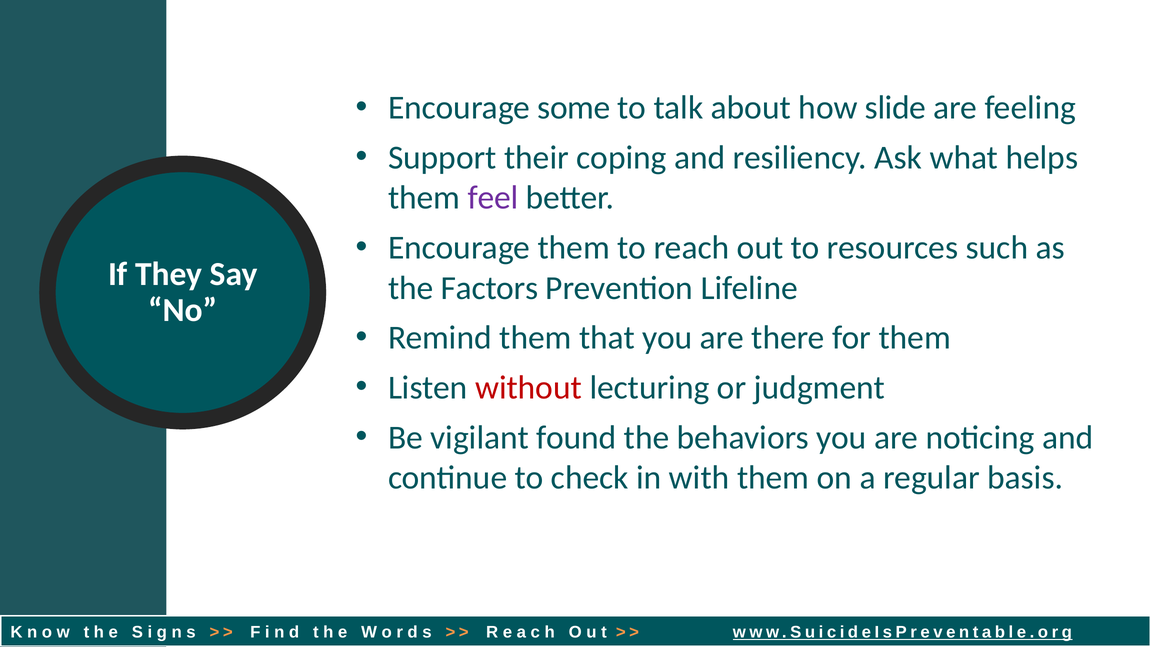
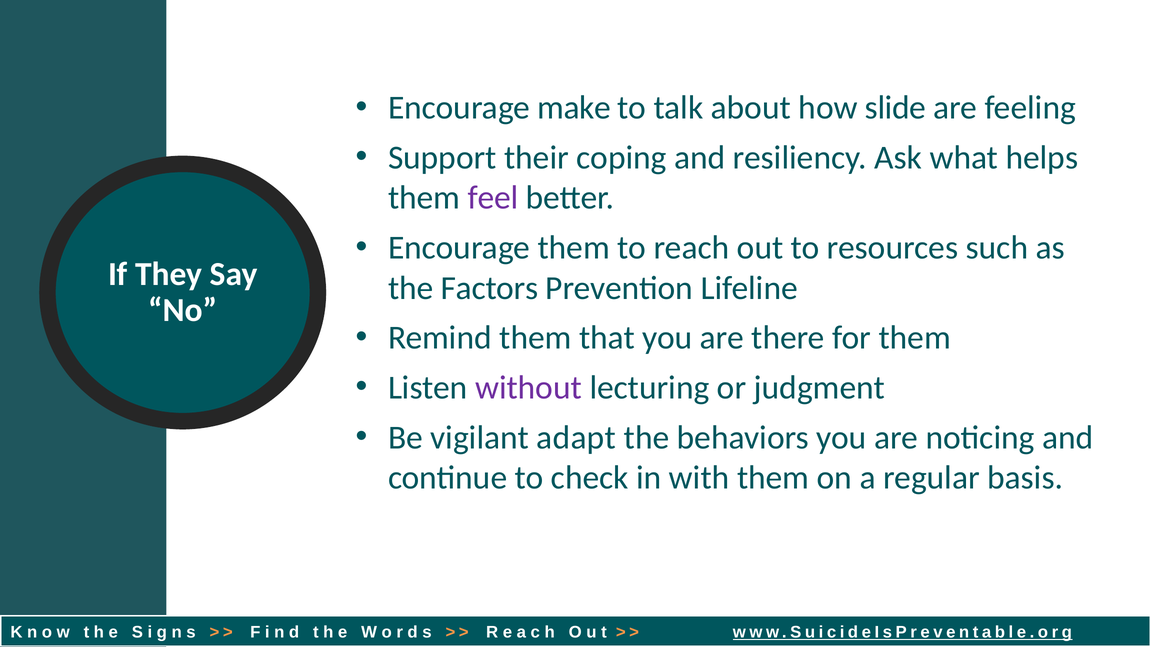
some: some -> make (574, 108)
without colour: red -> purple (529, 388)
found: found -> adapt (576, 438)
